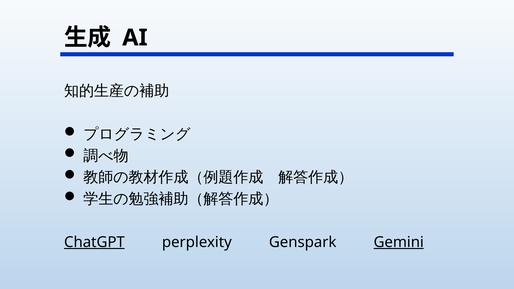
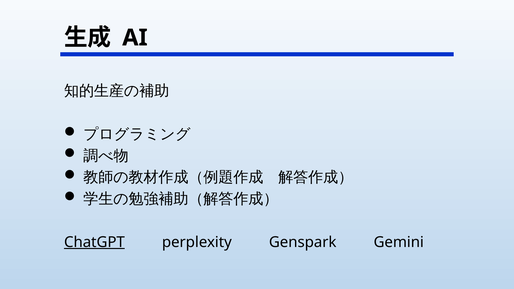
Gemini underline: present -> none (399, 242)
